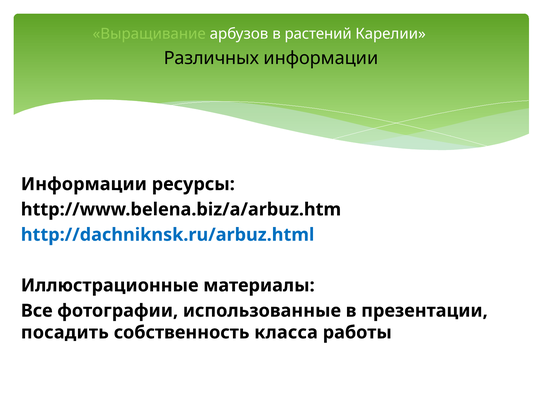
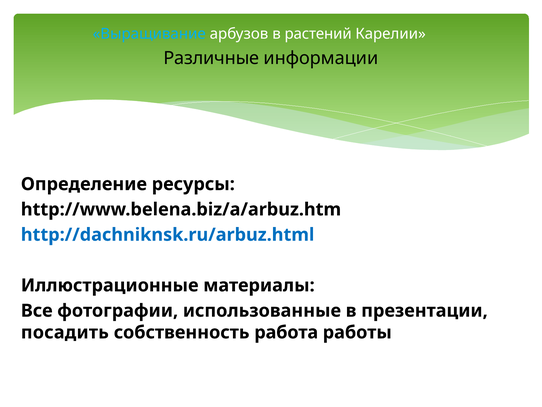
Выращивание colour: light green -> light blue (149, 34)
Различных: Различных -> Различные (211, 58)
Информации: Информации -> Определение (84, 184)
класса: класса -> работа (286, 332)
